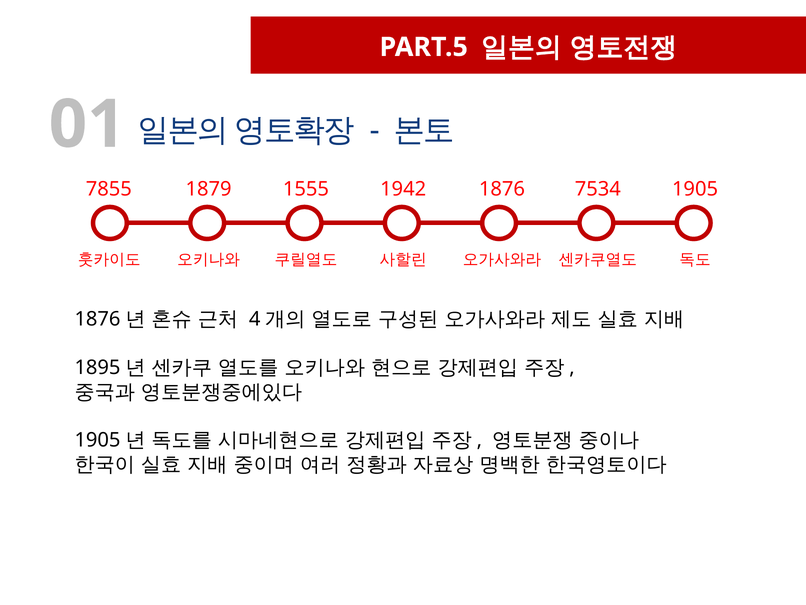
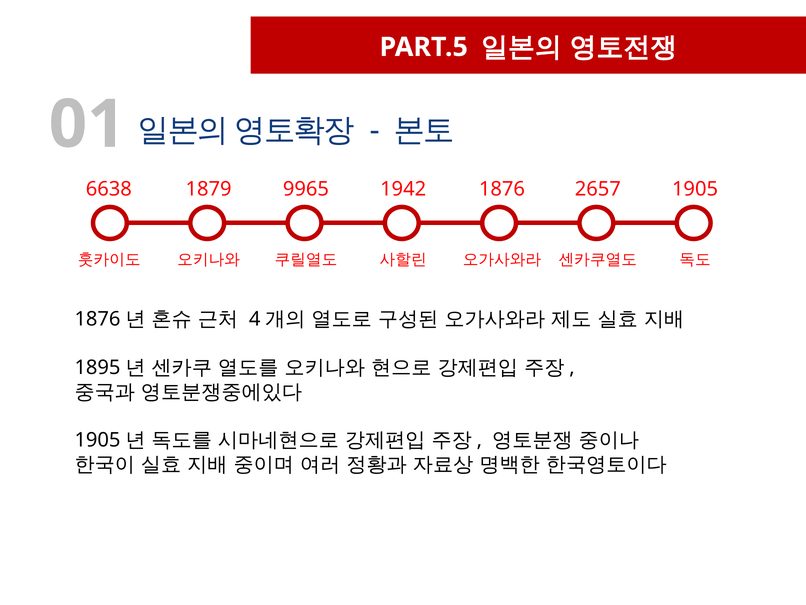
7855: 7855 -> 6638 (109, 189)
1555: 1555 -> 9965 (306, 189)
7534: 7534 -> 2657 (598, 189)
